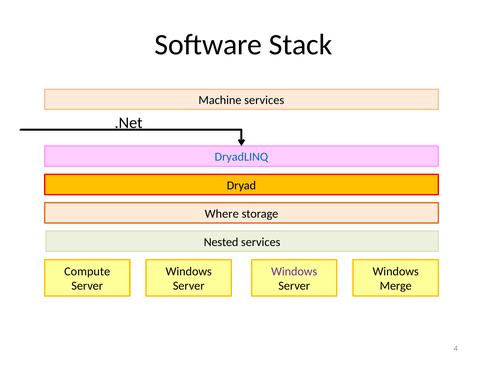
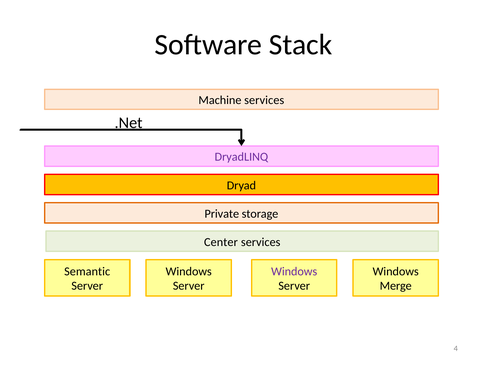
DryadLINQ colour: blue -> purple (241, 157)
Where: Where -> Private (222, 214)
Nested: Nested -> Center (221, 242)
Compute: Compute -> Semantic (87, 272)
